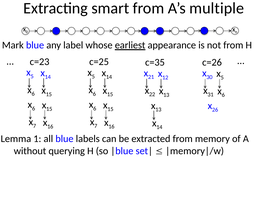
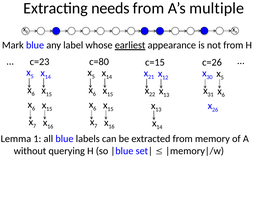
smart: smart -> needs (110, 8)
c=25: c=25 -> c=80 (99, 62)
c=35: c=35 -> c=15 (155, 62)
